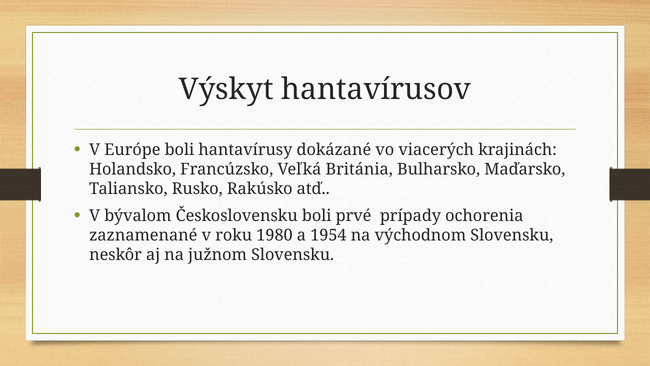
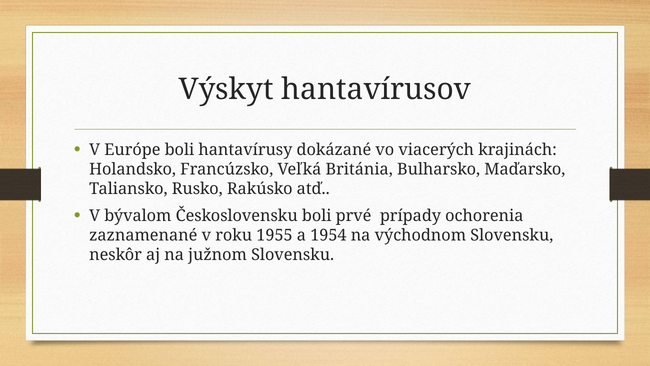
1980: 1980 -> 1955 (275, 235)
